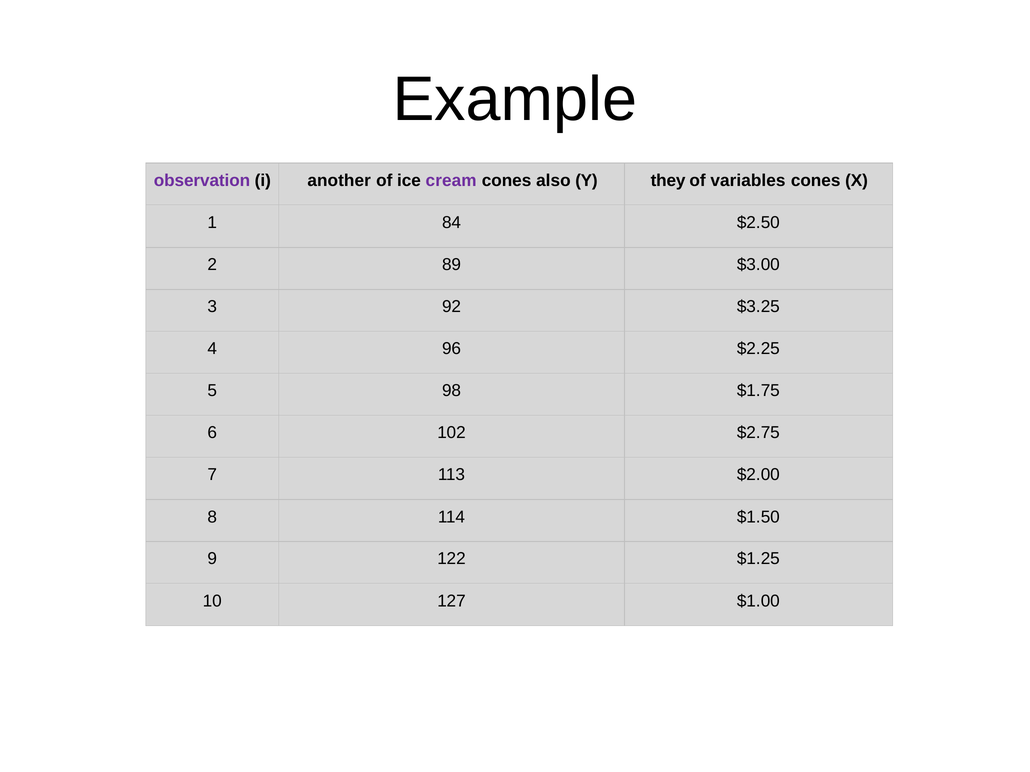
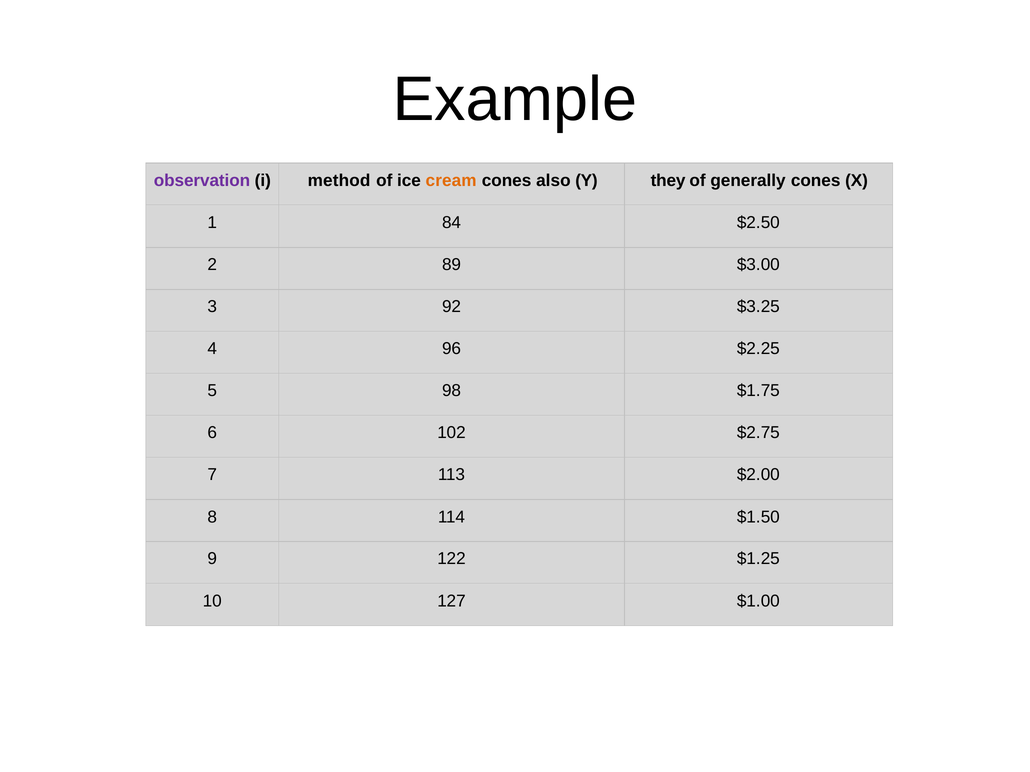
another: another -> method (339, 180)
cream colour: purple -> orange (451, 180)
variables: variables -> generally (748, 180)
